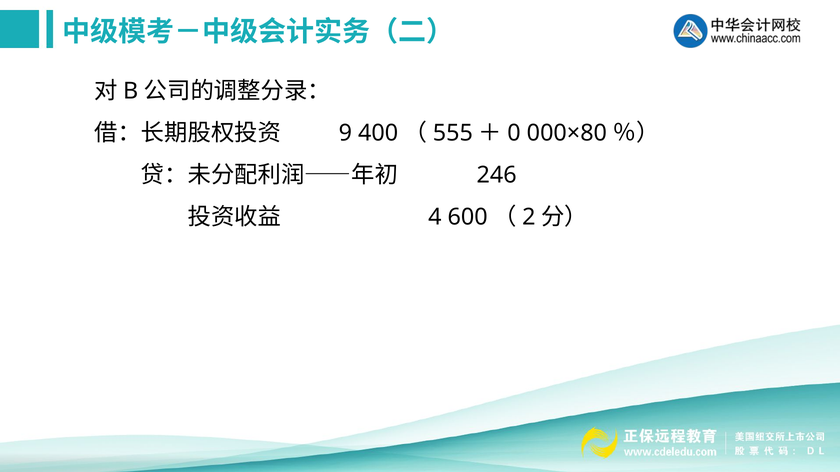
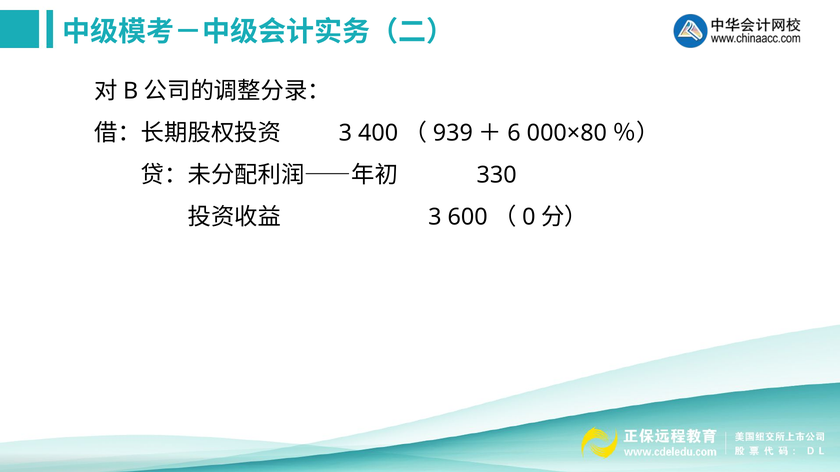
9: 9 -> 3 (345, 133)
555: 555 -> 939 (453, 133)
0: 0 -> 6 (514, 133)
246: 246 -> 330 (497, 175)
4: 4 -> 3 (435, 217)
2: 2 -> 0 (529, 217)
